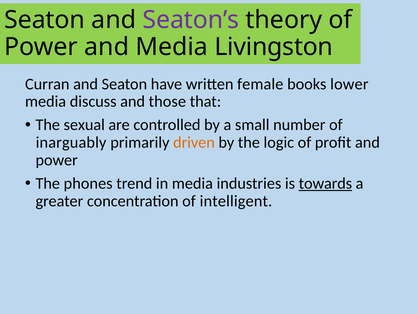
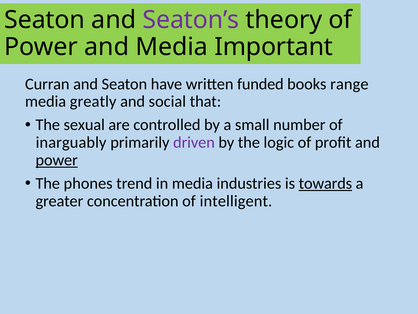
Livingston: Livingston -> Important (274, 47)
female: female -> funded (260, 84)
lower: lower -> range (349, 84)
discuss: discuss -> greatly (93, 101)
those: those -> social (167, 101)
driven colour: orange -> purple (194, 142)
power underline: none -> present (57, 160)
